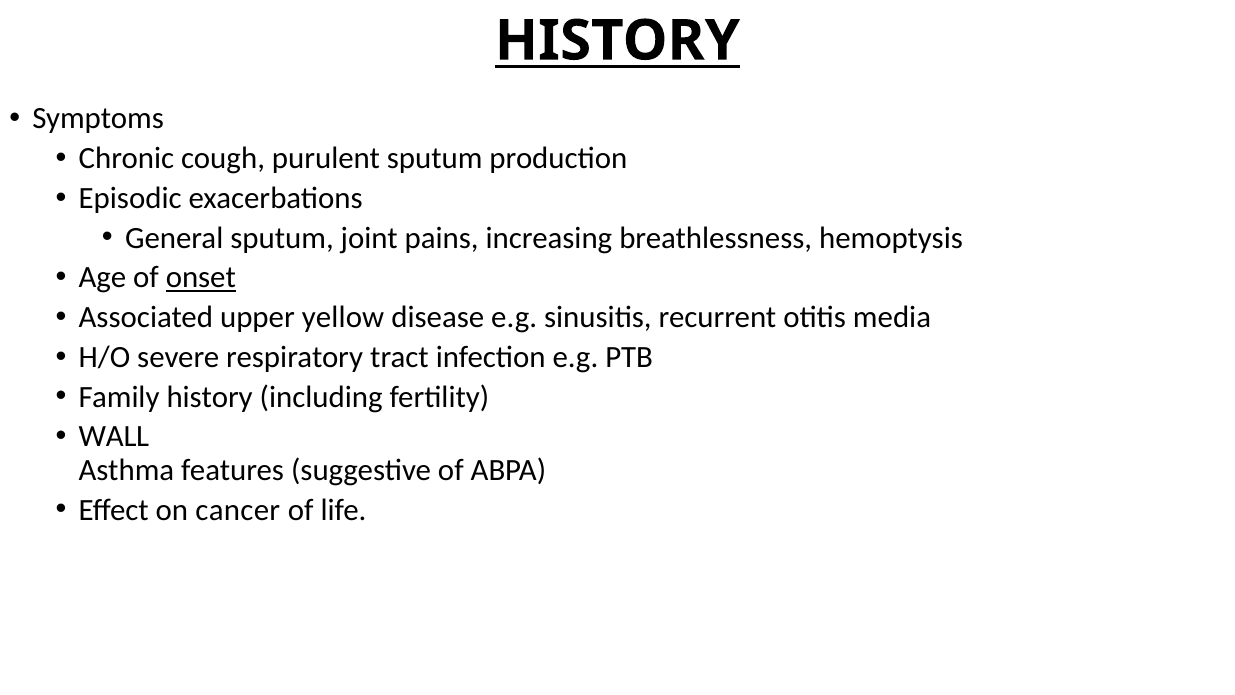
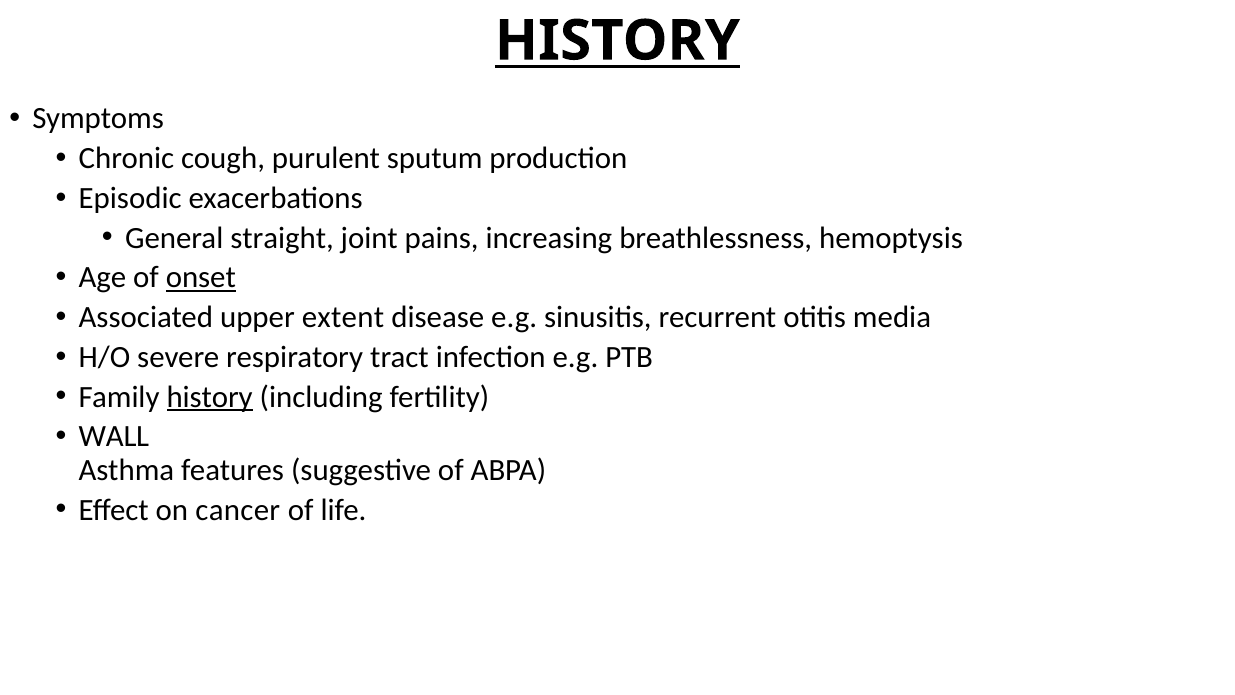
General sputum: sputum -> straight (282, 238)
yellow: yellow -> extent (343, 317)
history underline: none -> present (210, 397)
